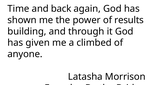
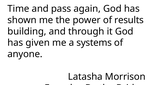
back: back -> pass (61, 9)
climbed: climbed -> systems (94, 43)
